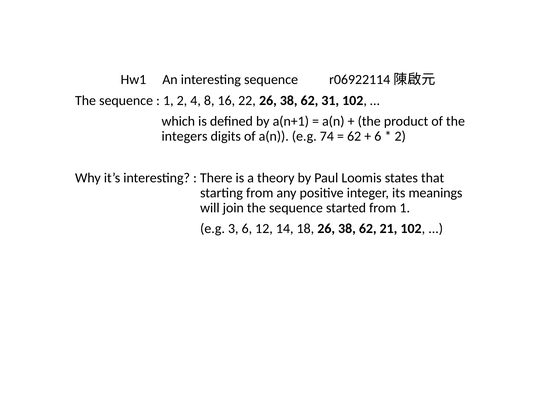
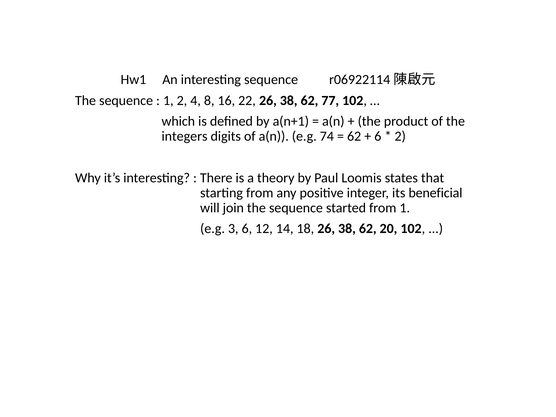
31: 31 -> 77 (330, 100)
meanings: meanings -> beneficial (435, 193)
21: 21 -> 20 (388, 229)
